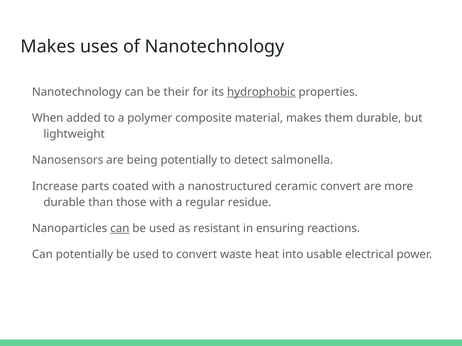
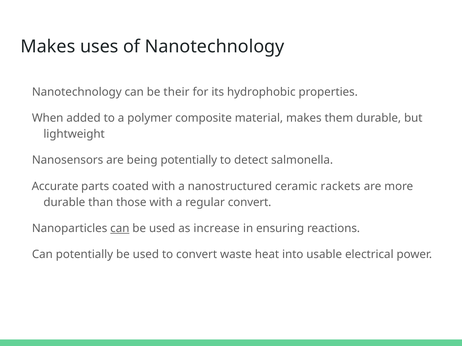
hydrophobic underline: present -> none (261, 92)
Increase: Increase -> Accurate (55, 187)
ceramic convert: convert -> rackets (341, 187)
regular residue: residue -> convert (250, 203)
resistant: resistant -> increase (217, 229)
